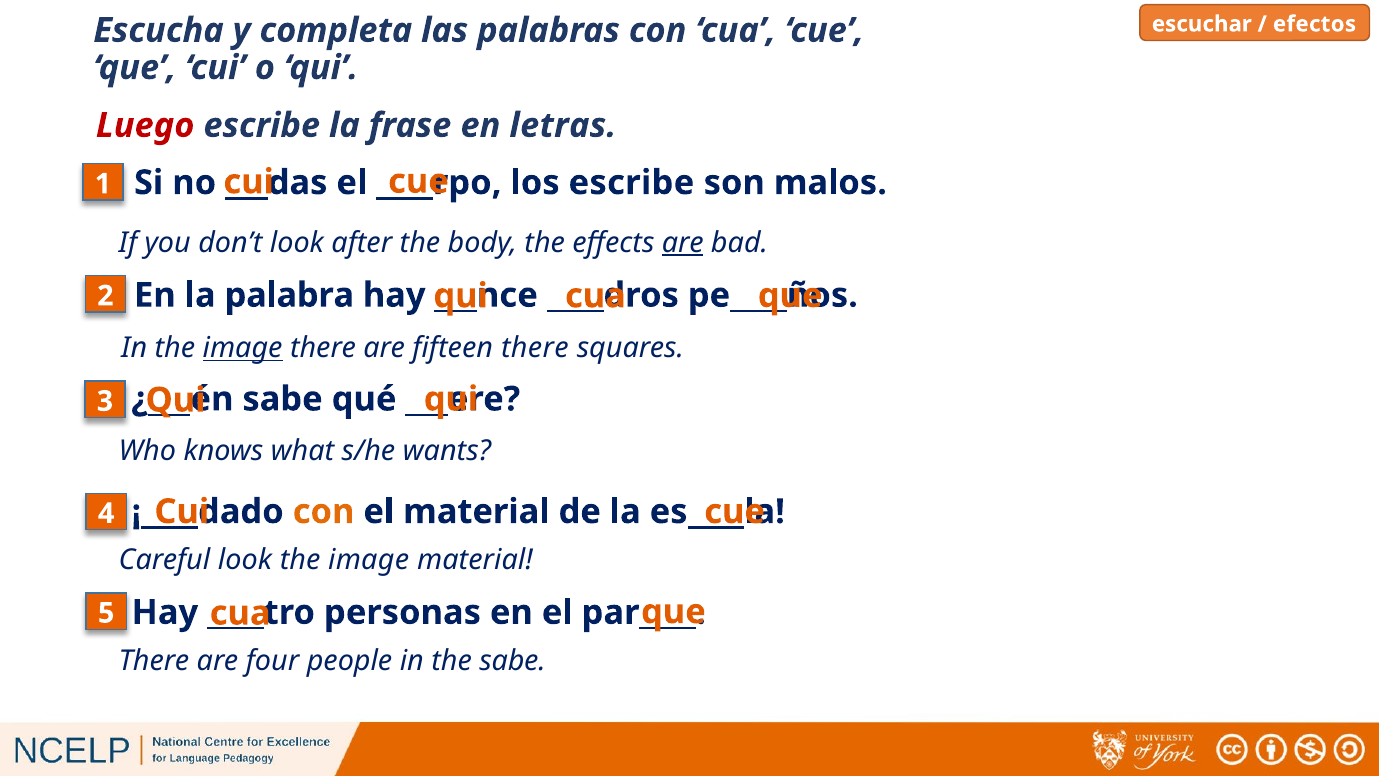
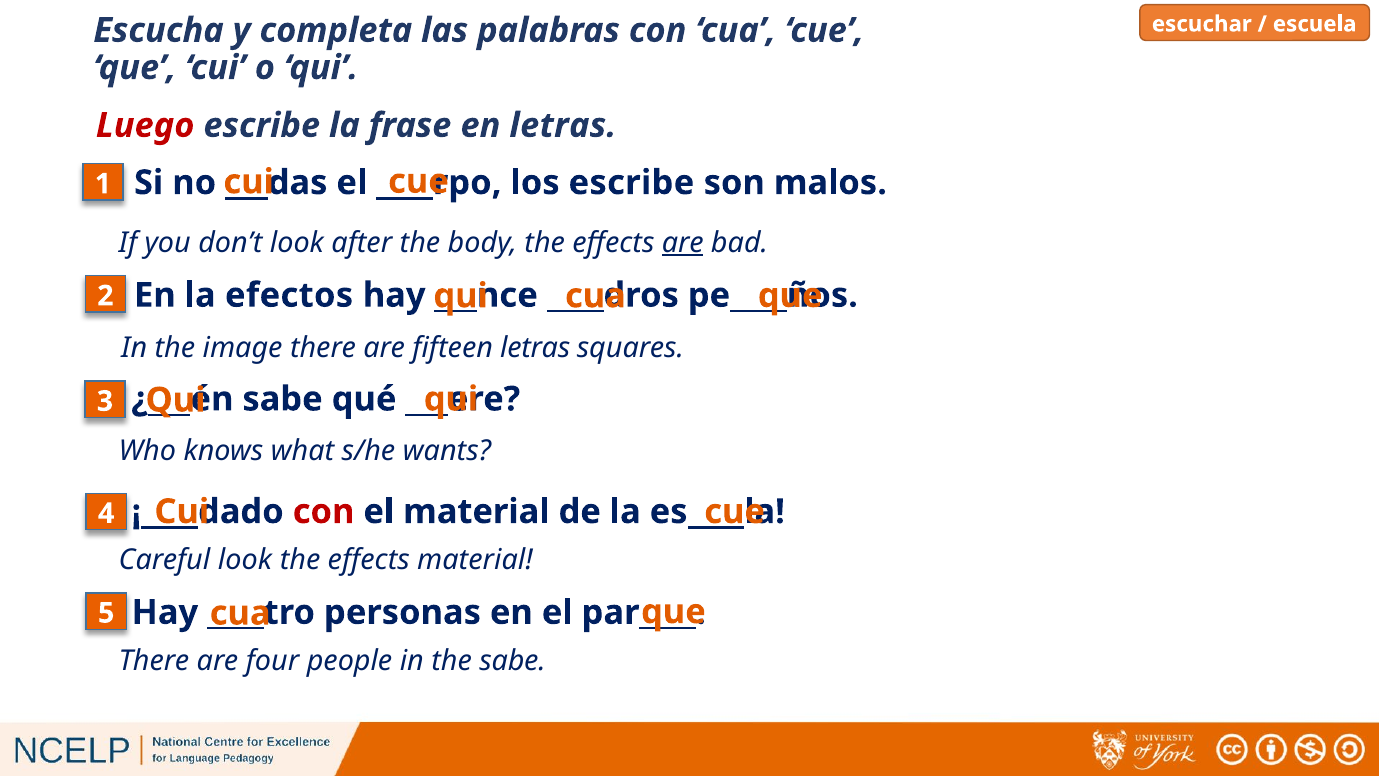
efectos: efectos -> escuela (1315, 24)
palabra: palabra -> efectos (289, 295)
image underline: present -> none (243, 348)
fifteen there: there -> letras (535, 348)
con colour: orange -> red (324, 511)
image: image -> effects (369, 560)
